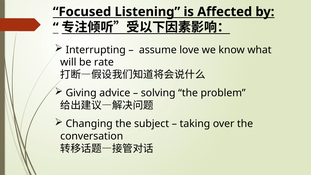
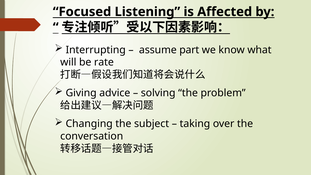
love: love -> part (189, 50)
